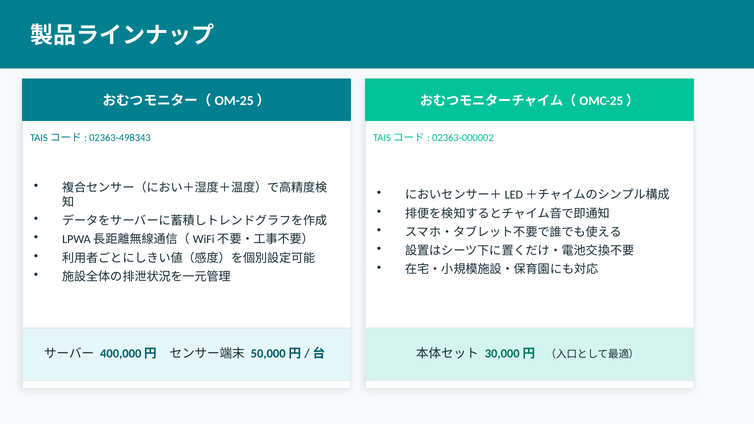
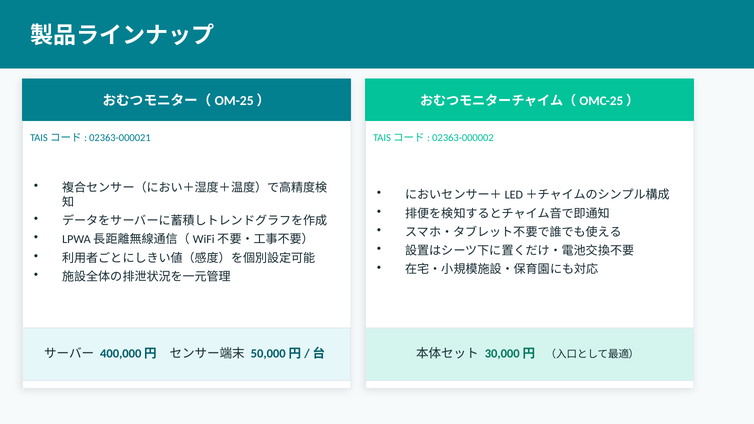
02363-498343: 02363-498343 -> 02363-000021 (120, 138)
